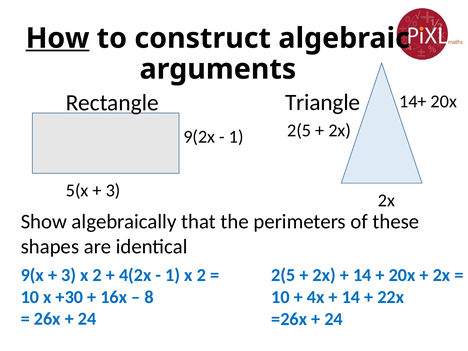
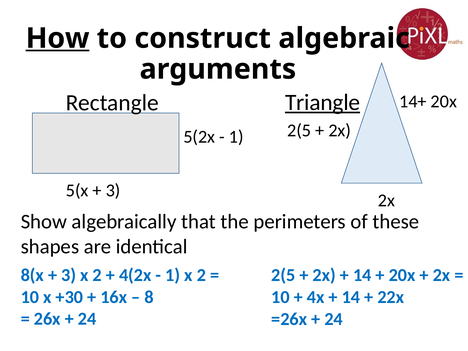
Triangle underline: none -> present (323, 102)
9(2x: 9(2x -> 5(2x (199, 137)
9(x: 9(x -> 8(x (32, 275)
